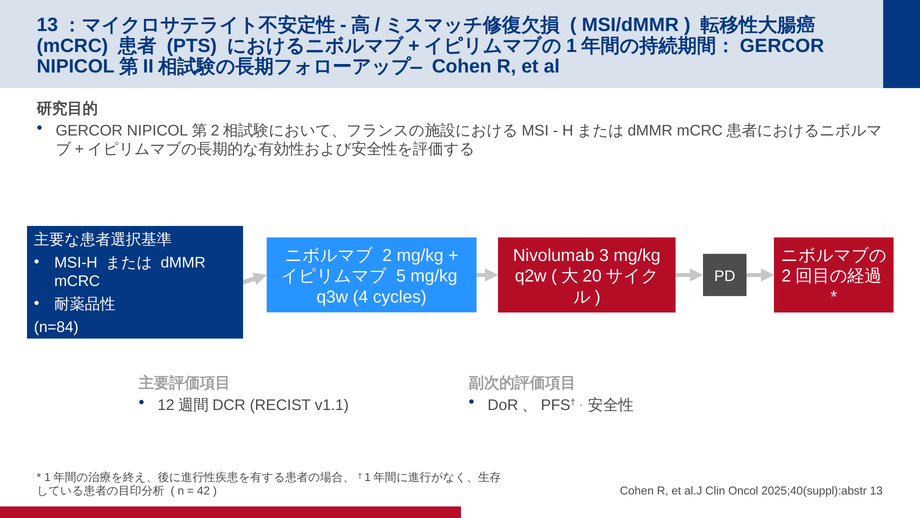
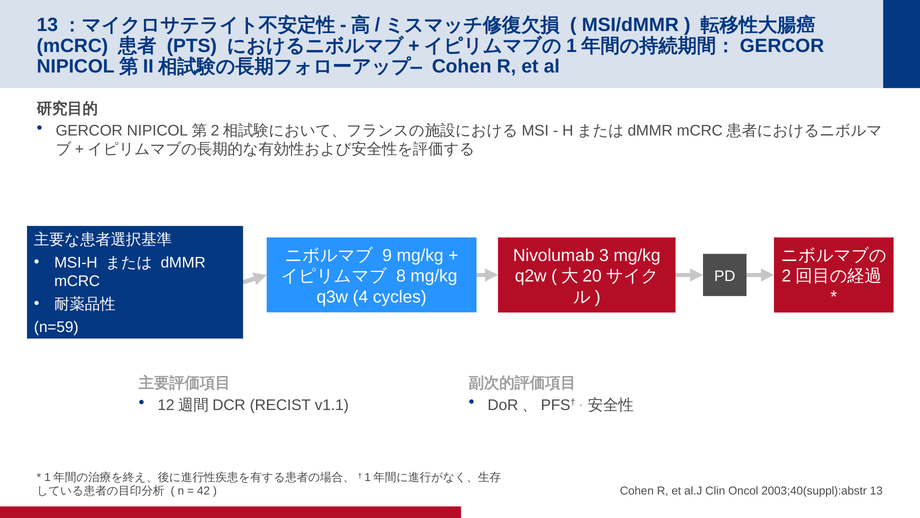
2: 2 -> 9 (387, 255)
5: 5 -> 8 (401, 276)
n=84: n=84 -> n=59 (56, 327)
2025;40(suppl):abstr: 2025;40(suppl):abstr -> 2003;40(suppl):abstr (814, 491)
